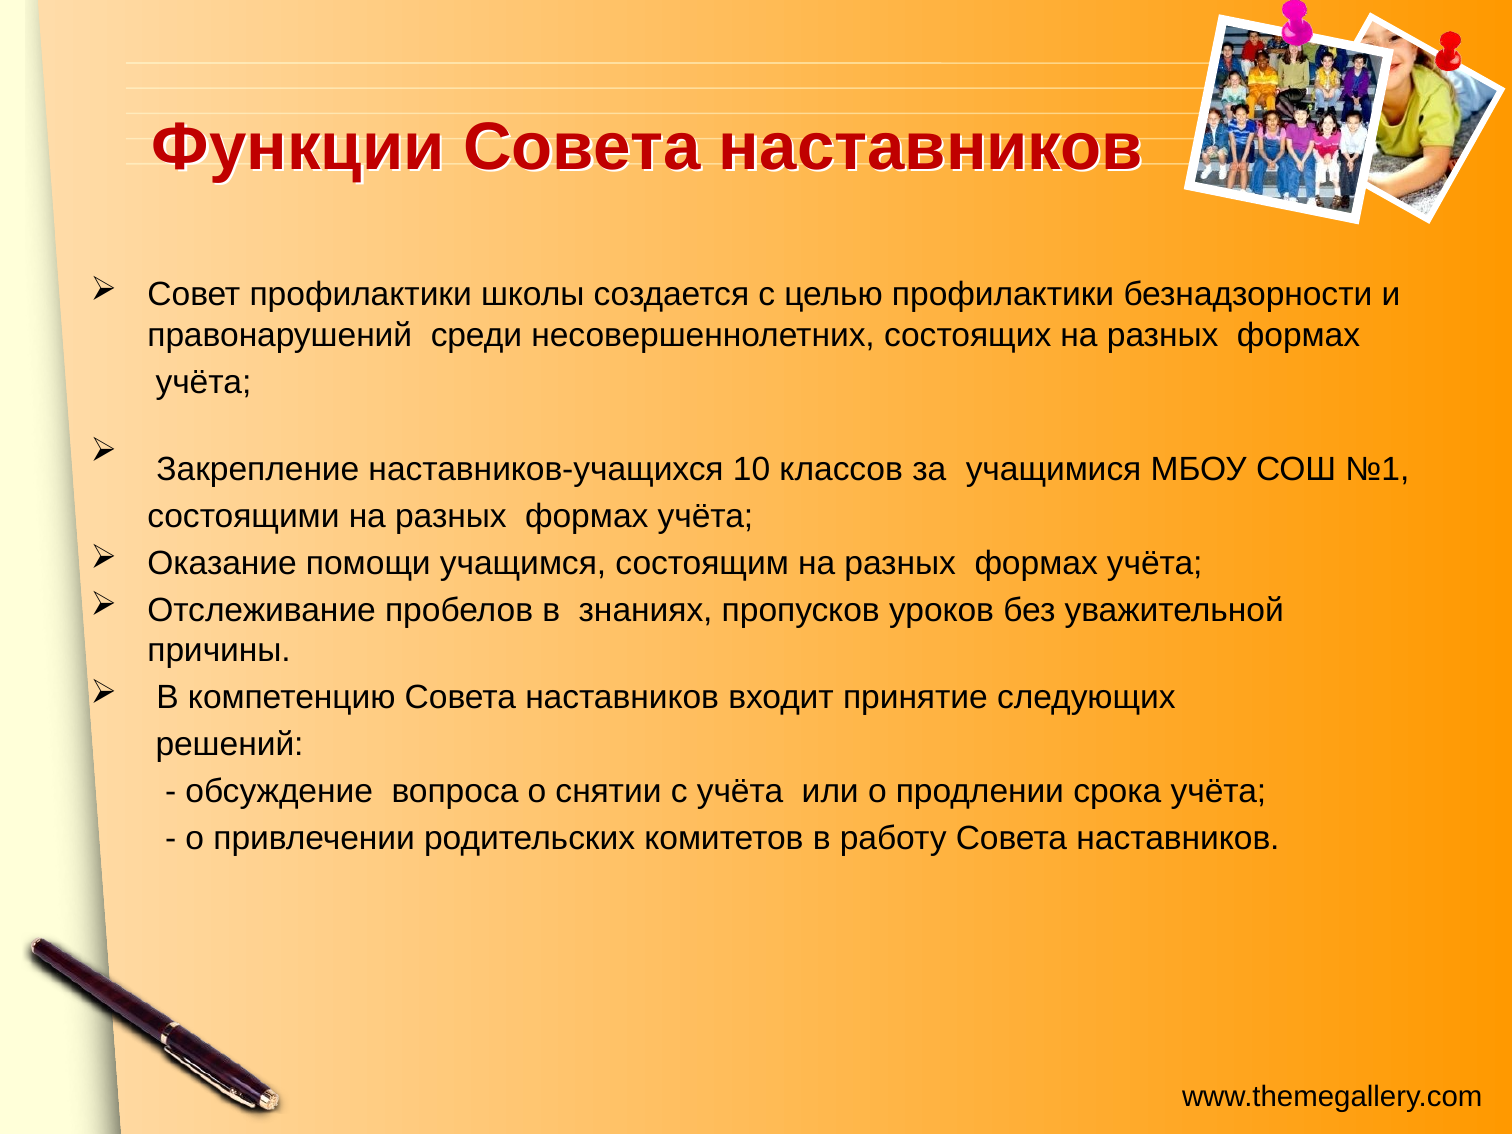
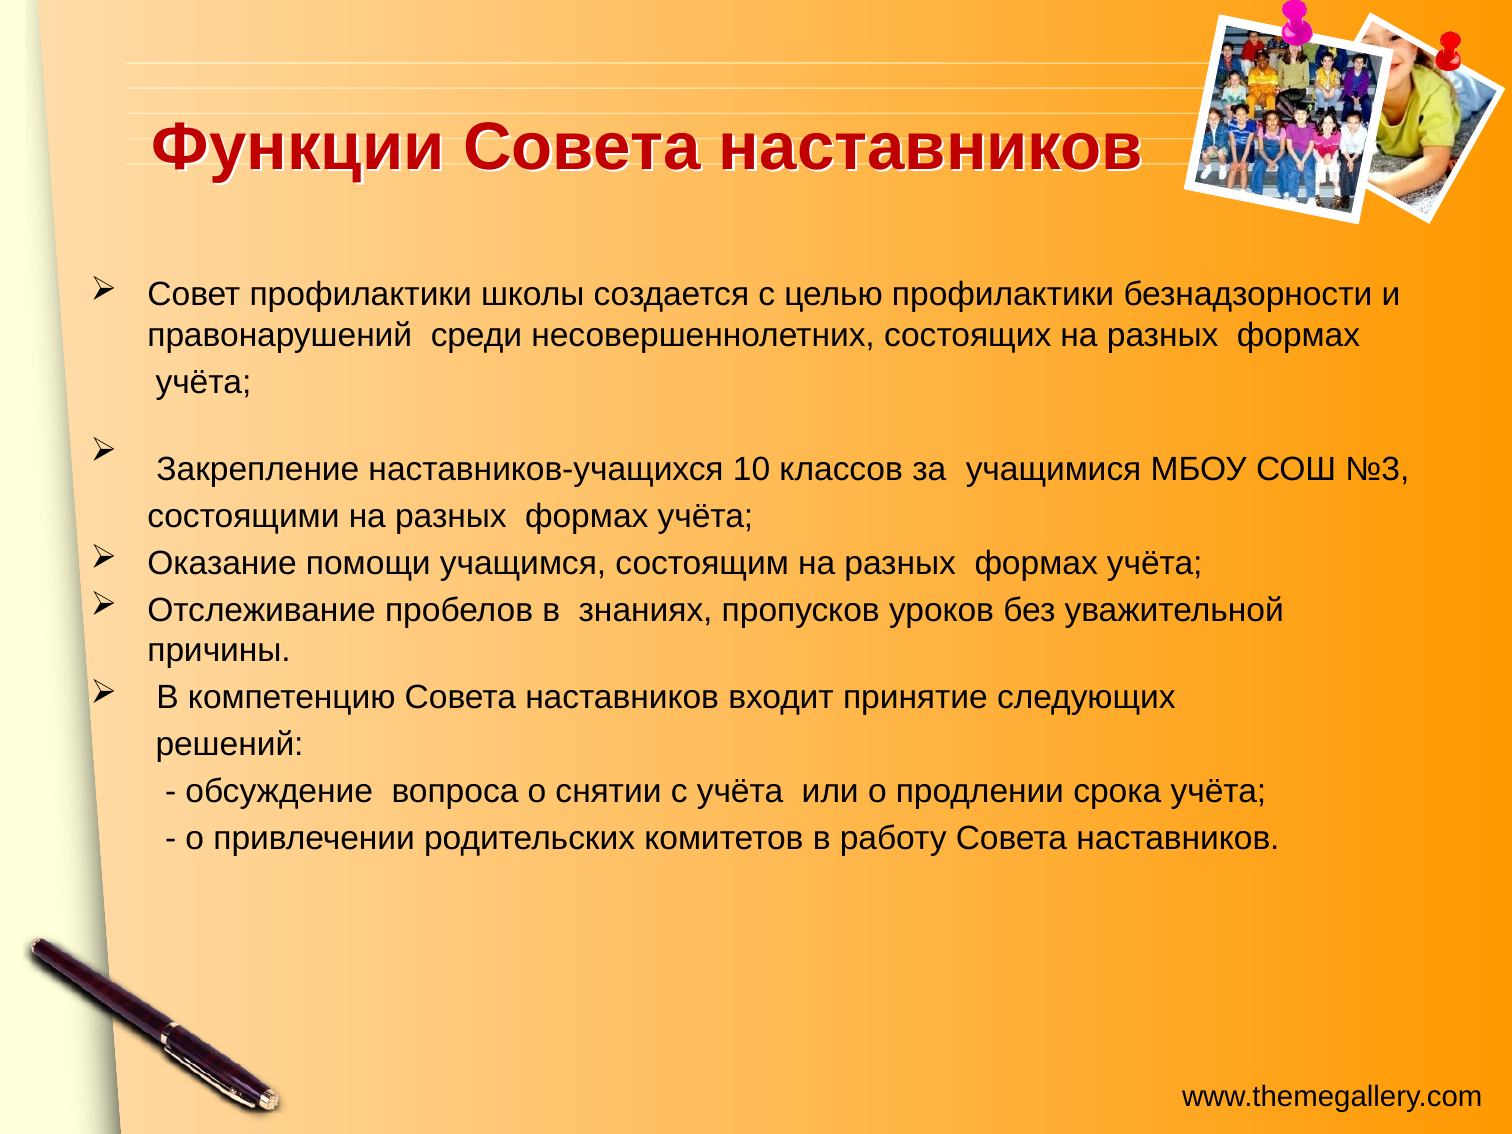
№1: №1 -> №3 (1377, 469)
